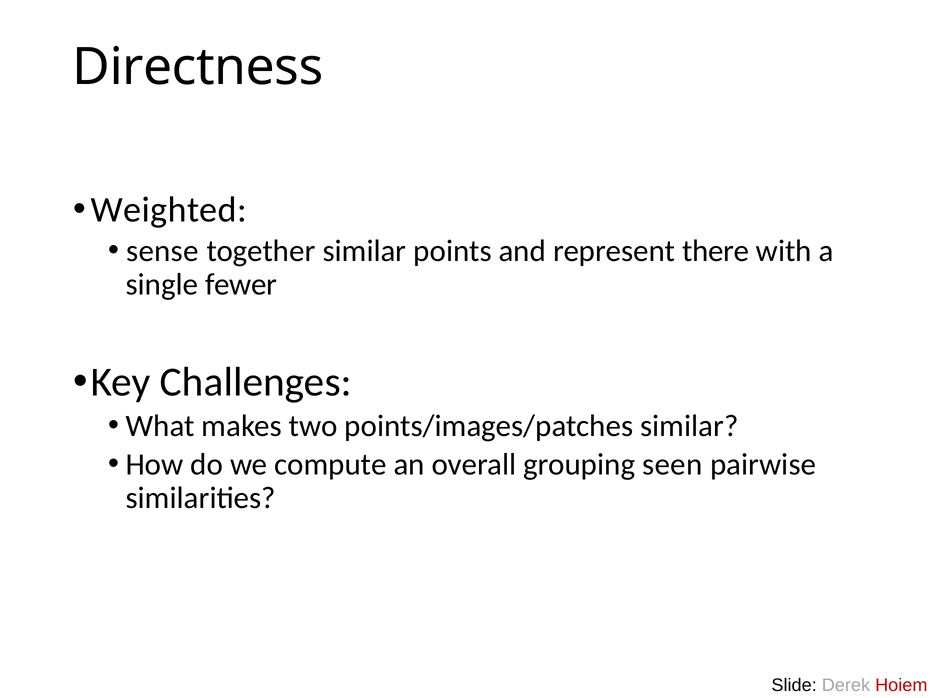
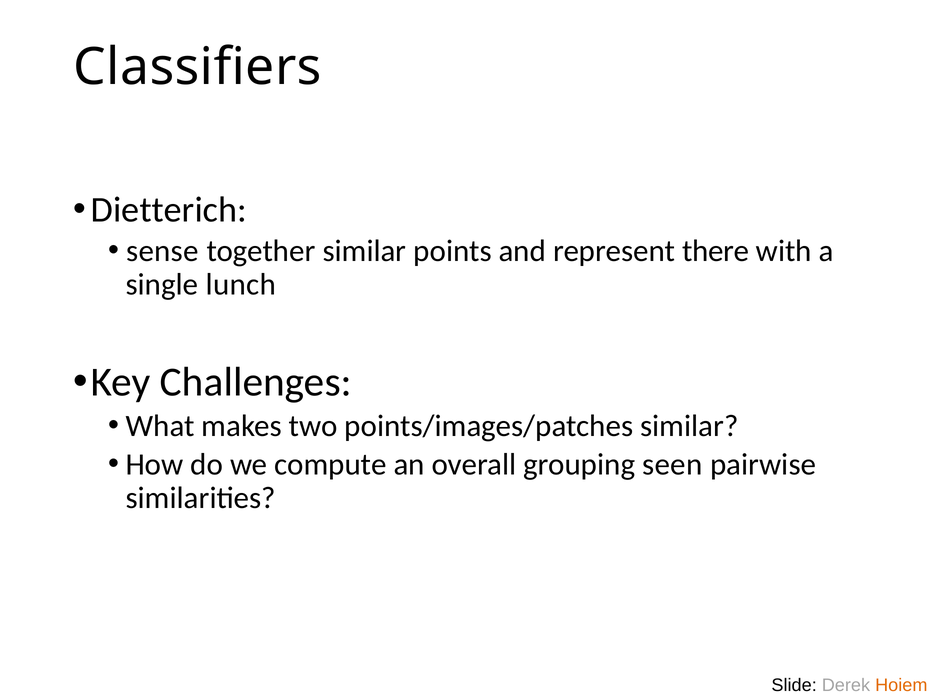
Directness: Directness -> Classifiers (197, 67)
Weighted: Weighted -> Dietterich (169, 210)
fewer: fewer -> lunch (241, 285)
Hoiem colour: red -> orange (901, 686)
